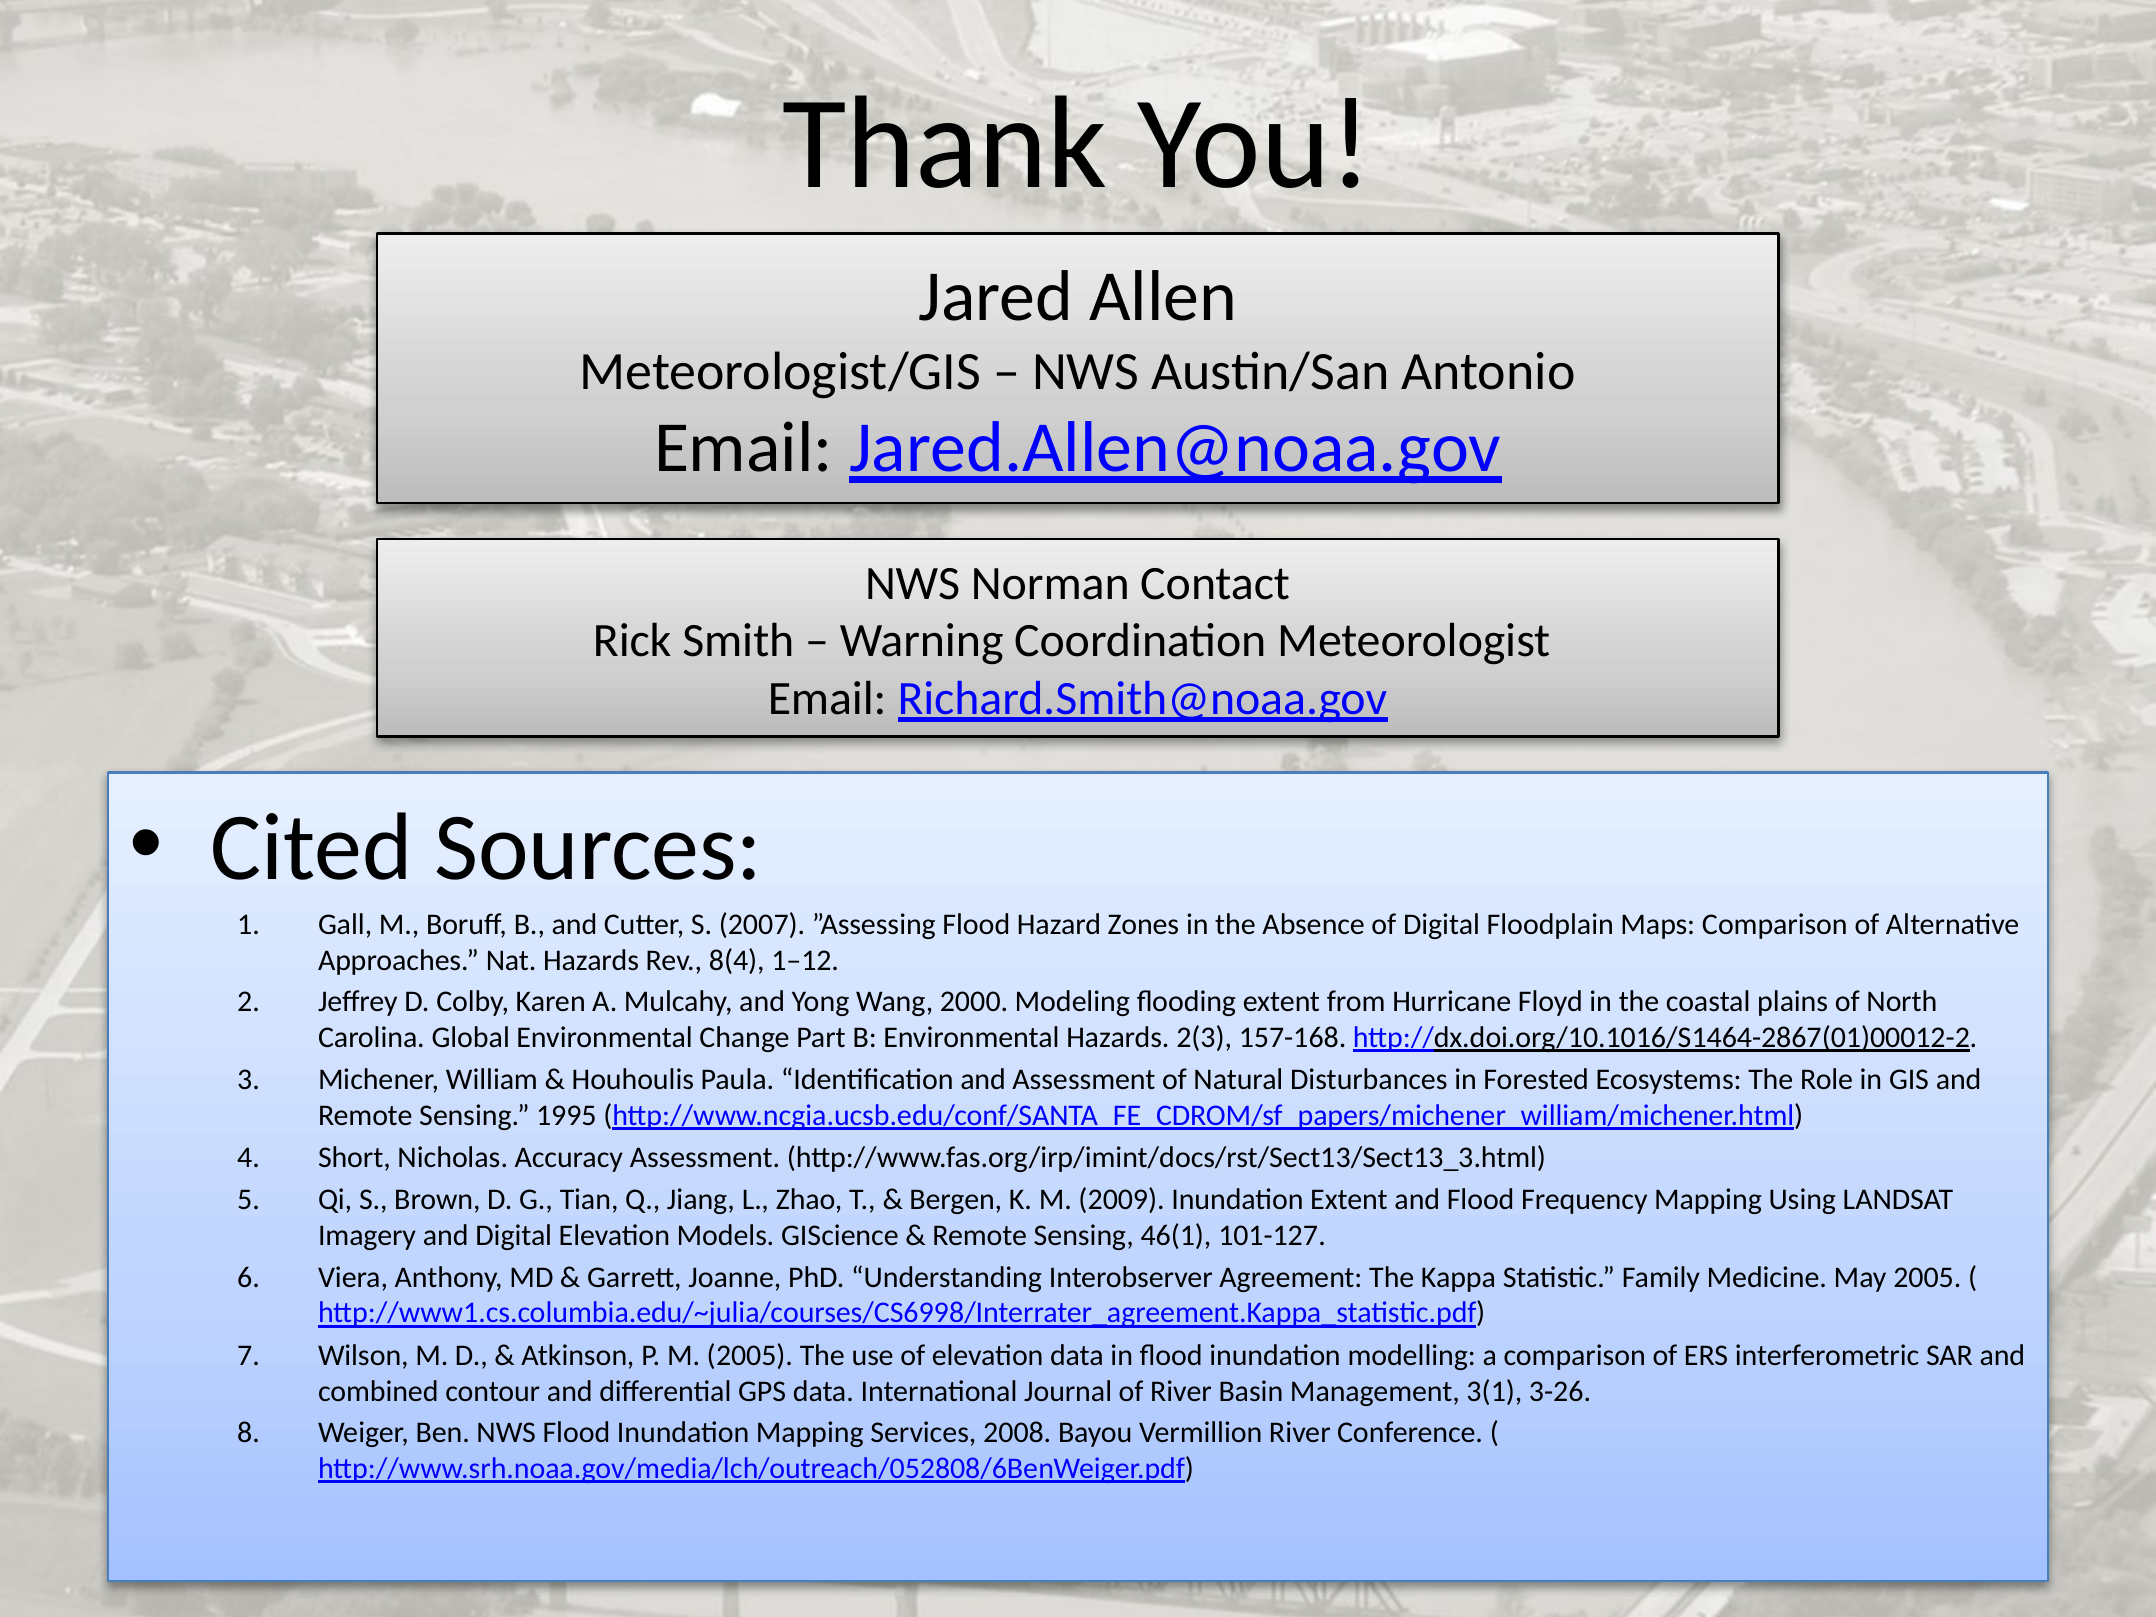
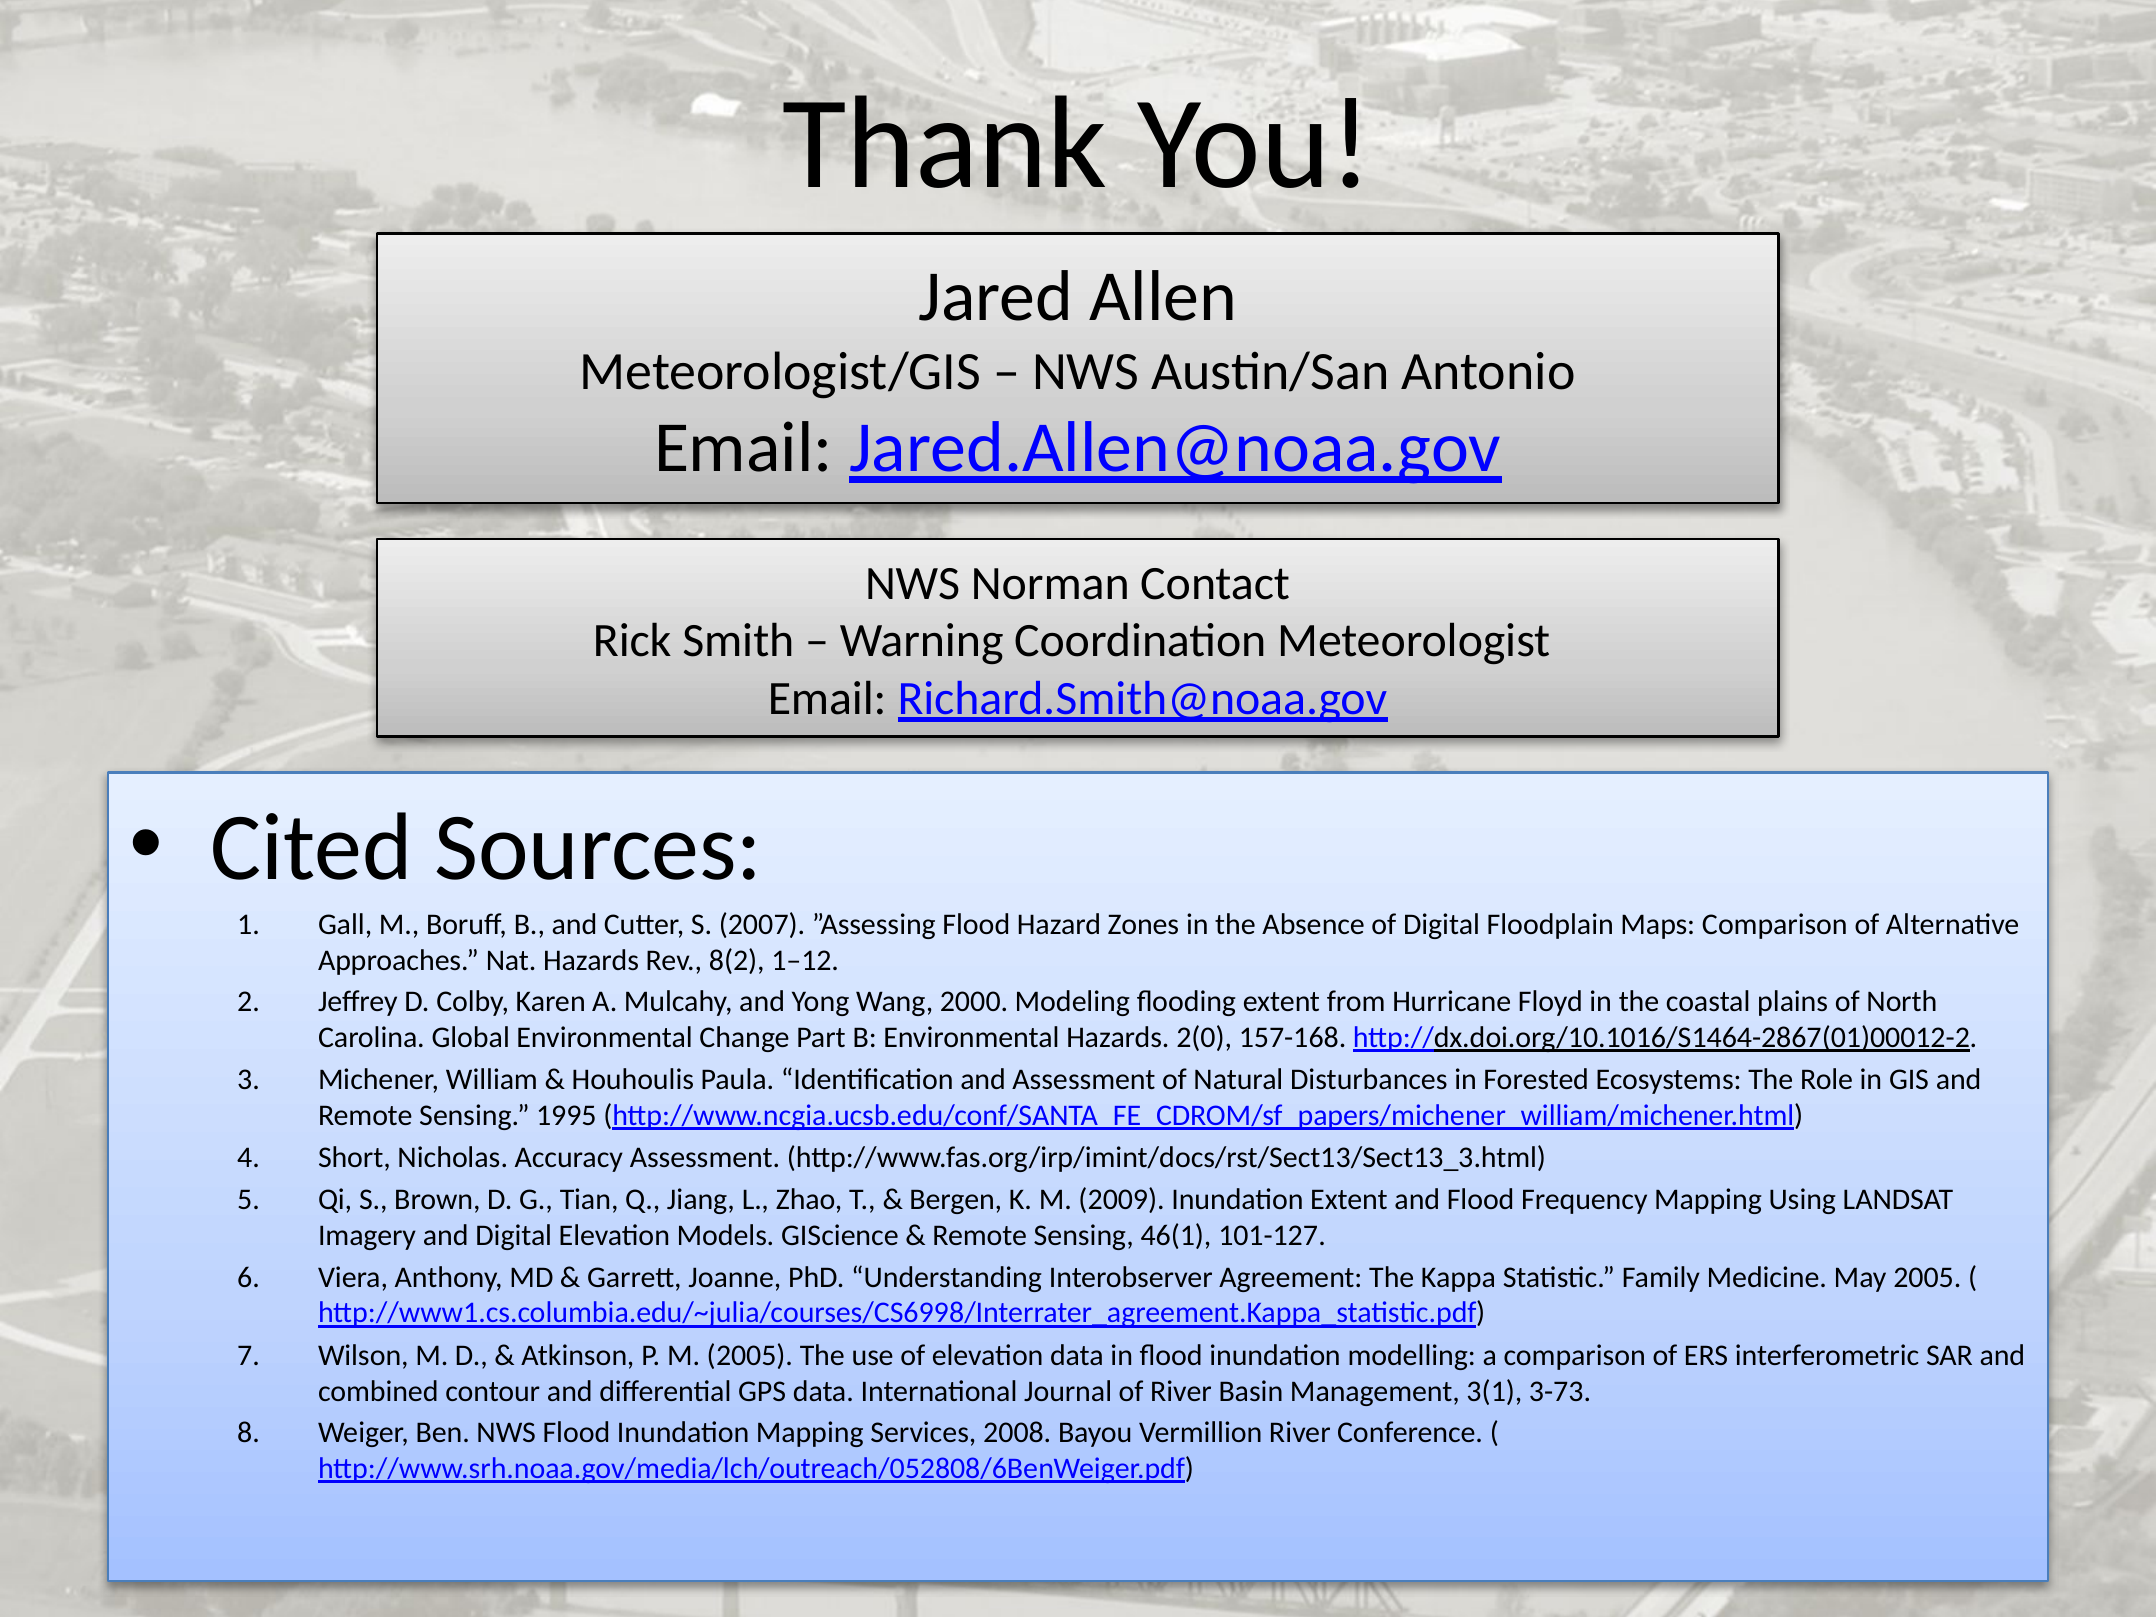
8(4: 8(4 -> 8(2 (737, 960)
2(3: 2(3 -> 2(0 (1204, 1038)
3-26: 3-26 -> 3-73 (1560, 1391)
